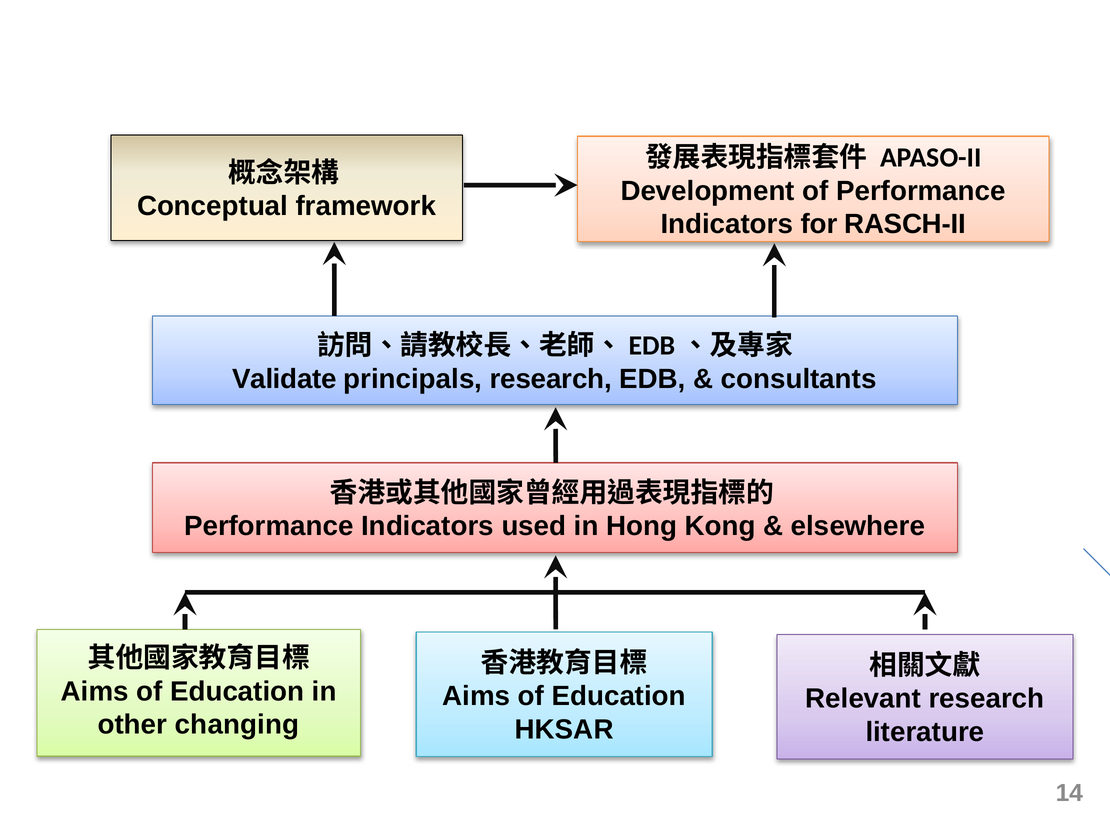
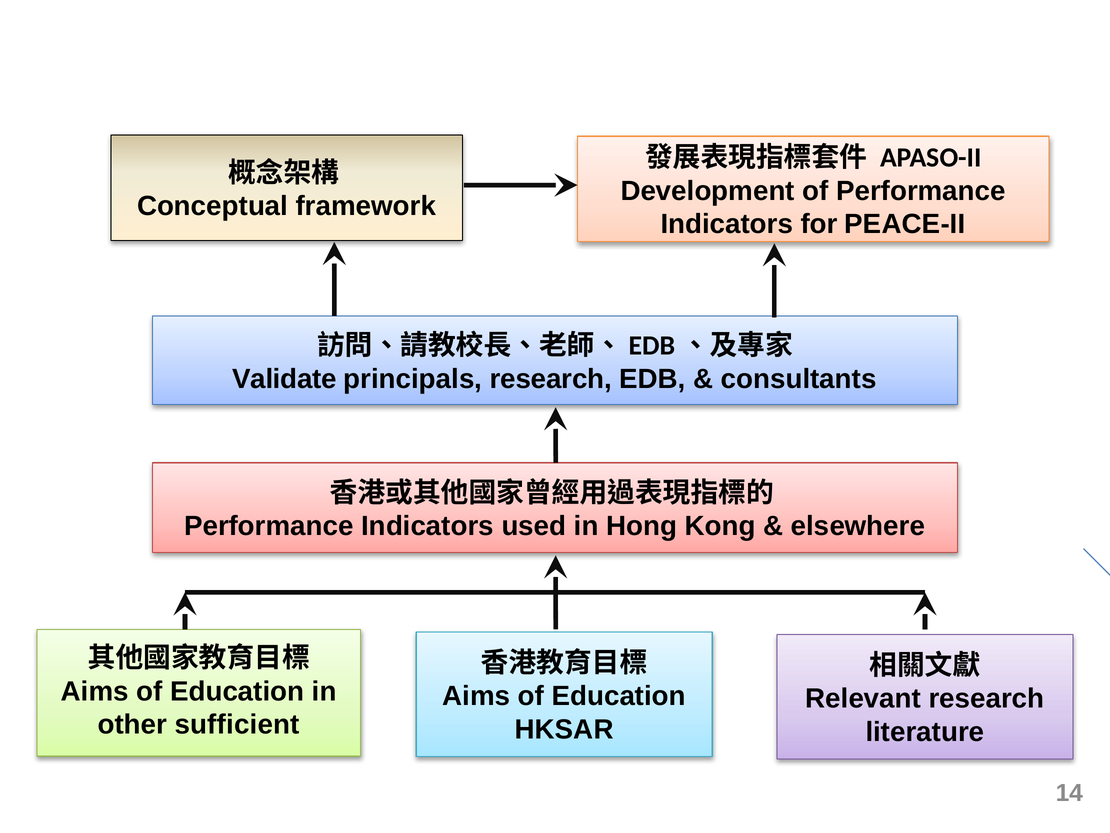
RASCH-II: RASCH-II -> PEACE-II (905, 224)
changing: changing -> sufficient (237, 724)
